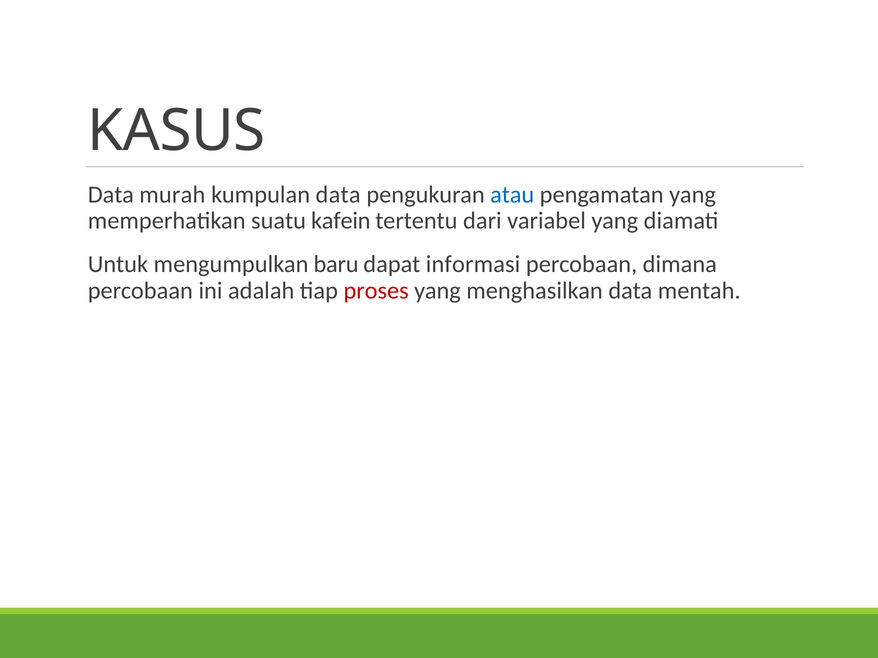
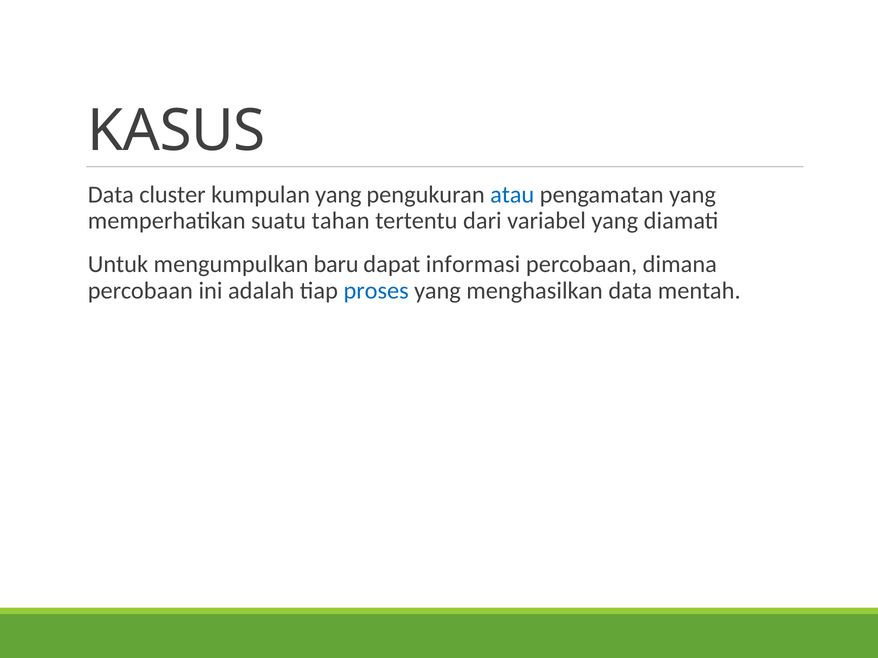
murah: murah -> cluster (172, 195)
kumpulan data: data -> yang (338, 195)
kafein: kafein -> tahan (341, 221)
proses colour: red -> blue (376, 291)
